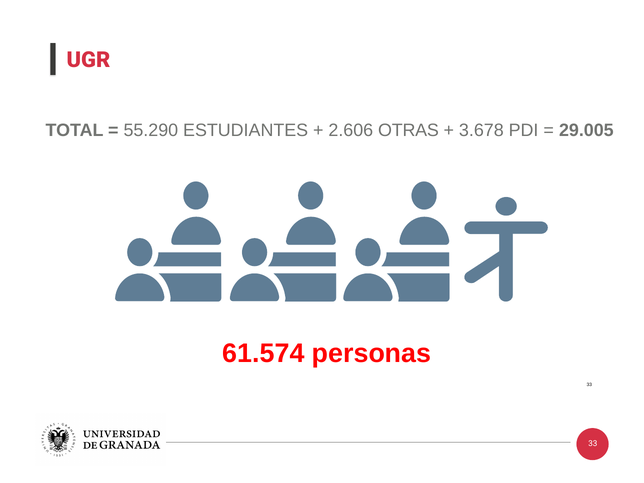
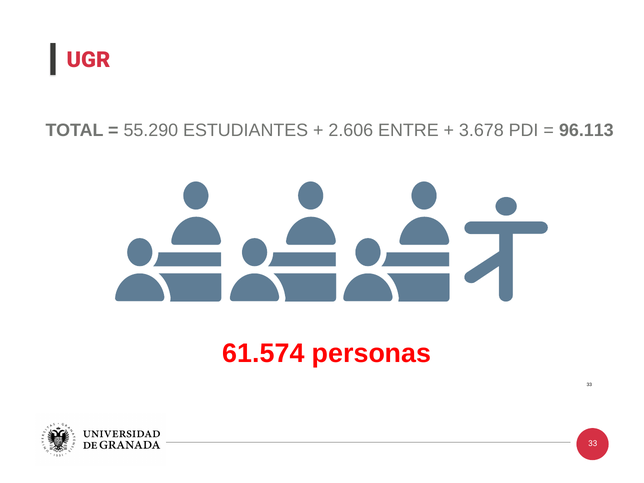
OTRAS: OTRAS -> ENTRE (408, 131)
29.005: 29.005 -> 96.113 (586, 131)
